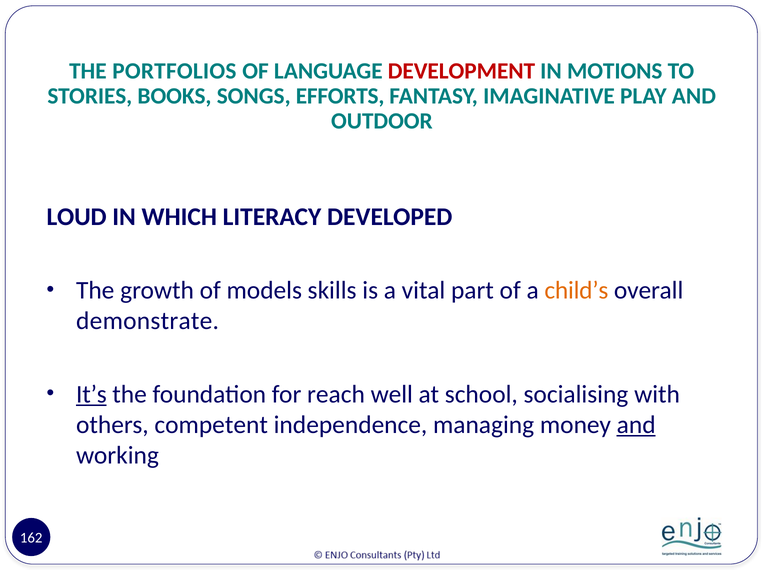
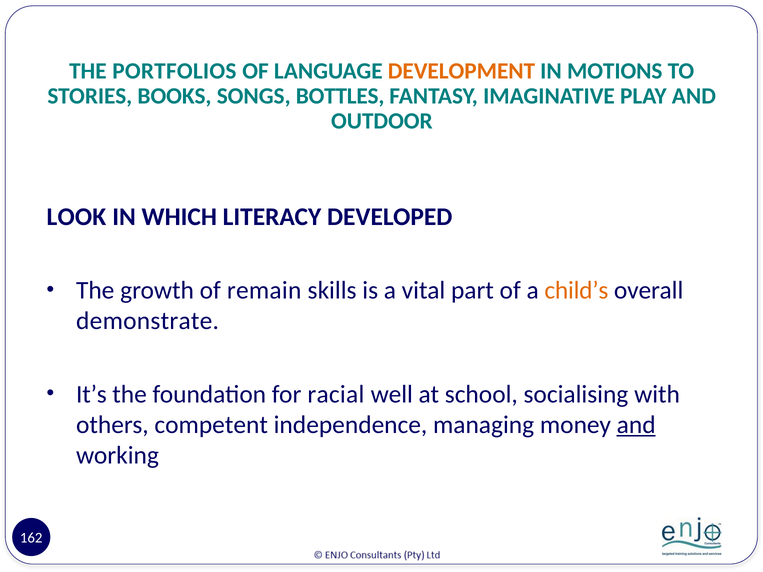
DEVELOPMENT colour: red -> orange (461, 71)
EFFORTS: EFFORTS -> BOTTLES (340, 96)
LOUD: LOUD -> LOOK (76, 217)
models: models -> remain (264, 291)
It’s underline: present -> none (91, 394)
reach: reach -> racial (336, 394)
